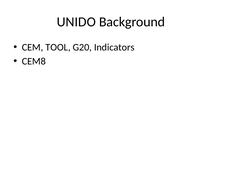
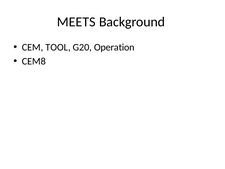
UNIDO: UNIDO -> MEETS (76, 22)
Indicators: Indicators -> Operation (114, 47)
